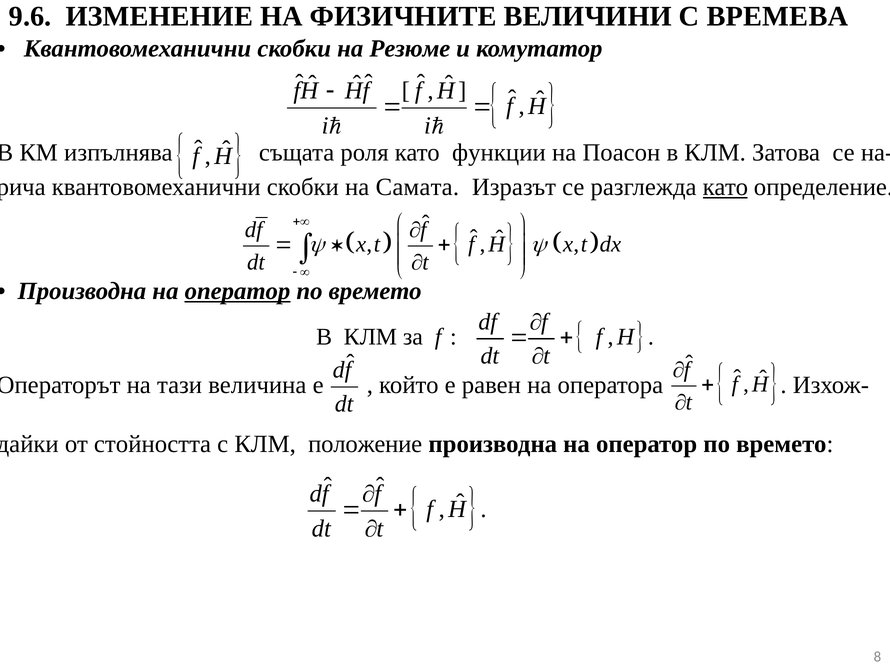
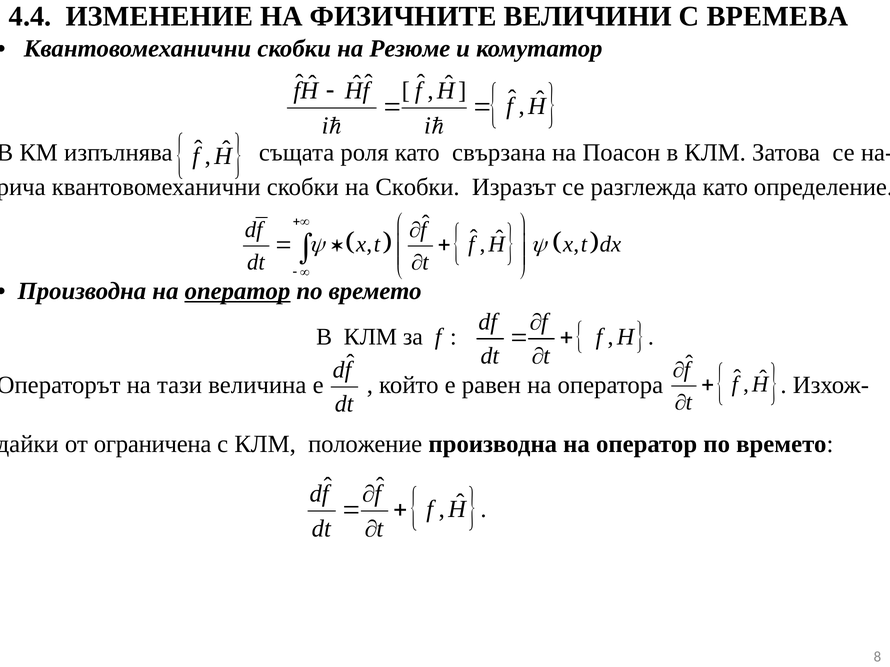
9.6: 9.6 -> 4.4 (30, 16)
функции: функции -> свързана (499, 153)
на Самата: Самата -> Скобки (418, 187)
като underline: present -> none (725, 187)
стойността: стойността -> ограничена (153, 445)
